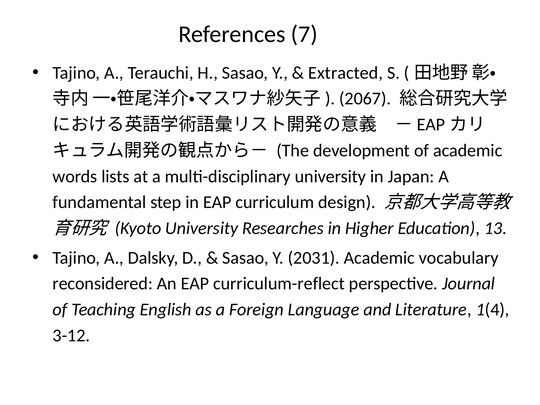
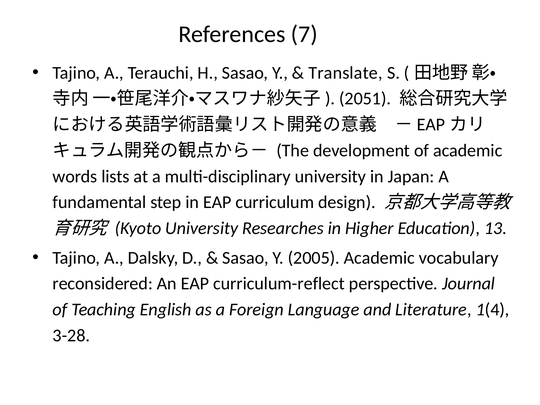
Extracted: Extracted -> Translate (346, 73)
2067: 2067 -> 2051 (365, 99)
2031: 2031 -> 2005 (314, 258)
3-12: 3-12 -> 3-28 (71, 335)
